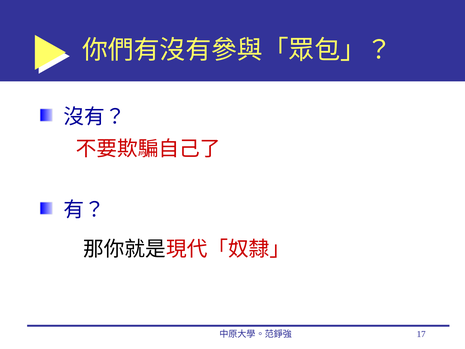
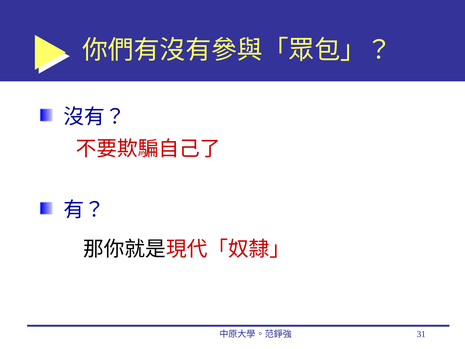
17: 17 -> 31 (421, 334)
